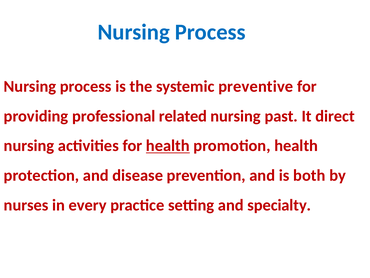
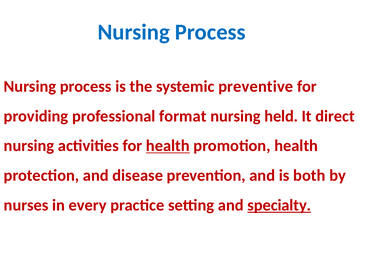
related: related -> format (183, 116)
past: past -> held (281, 116)
specialty underline: none -> present (279, 205)
